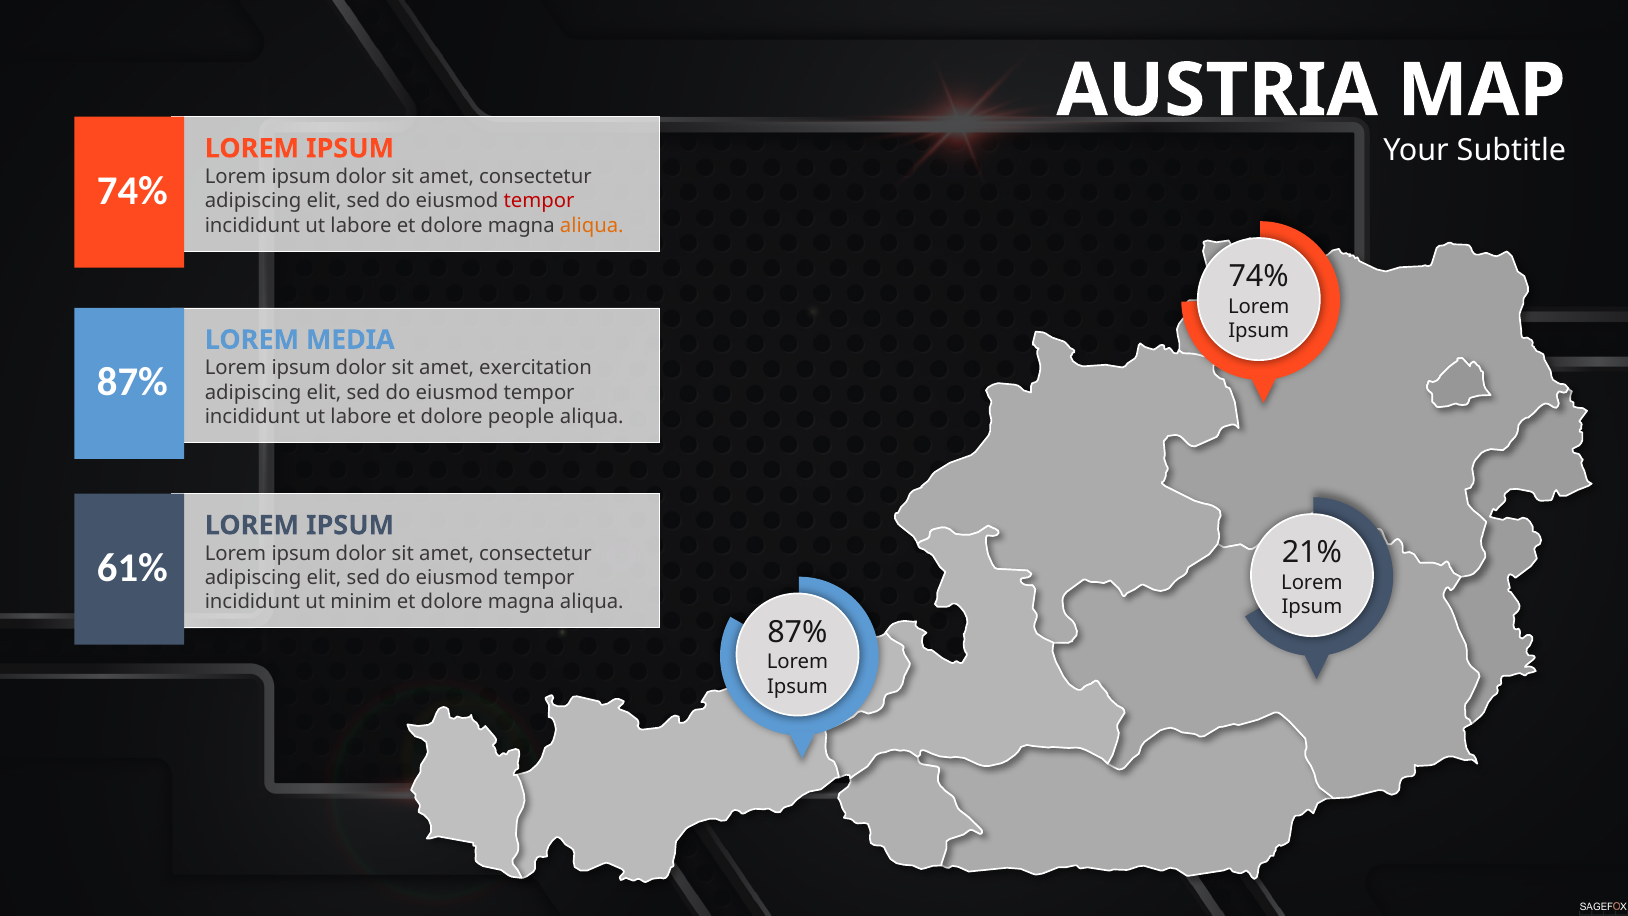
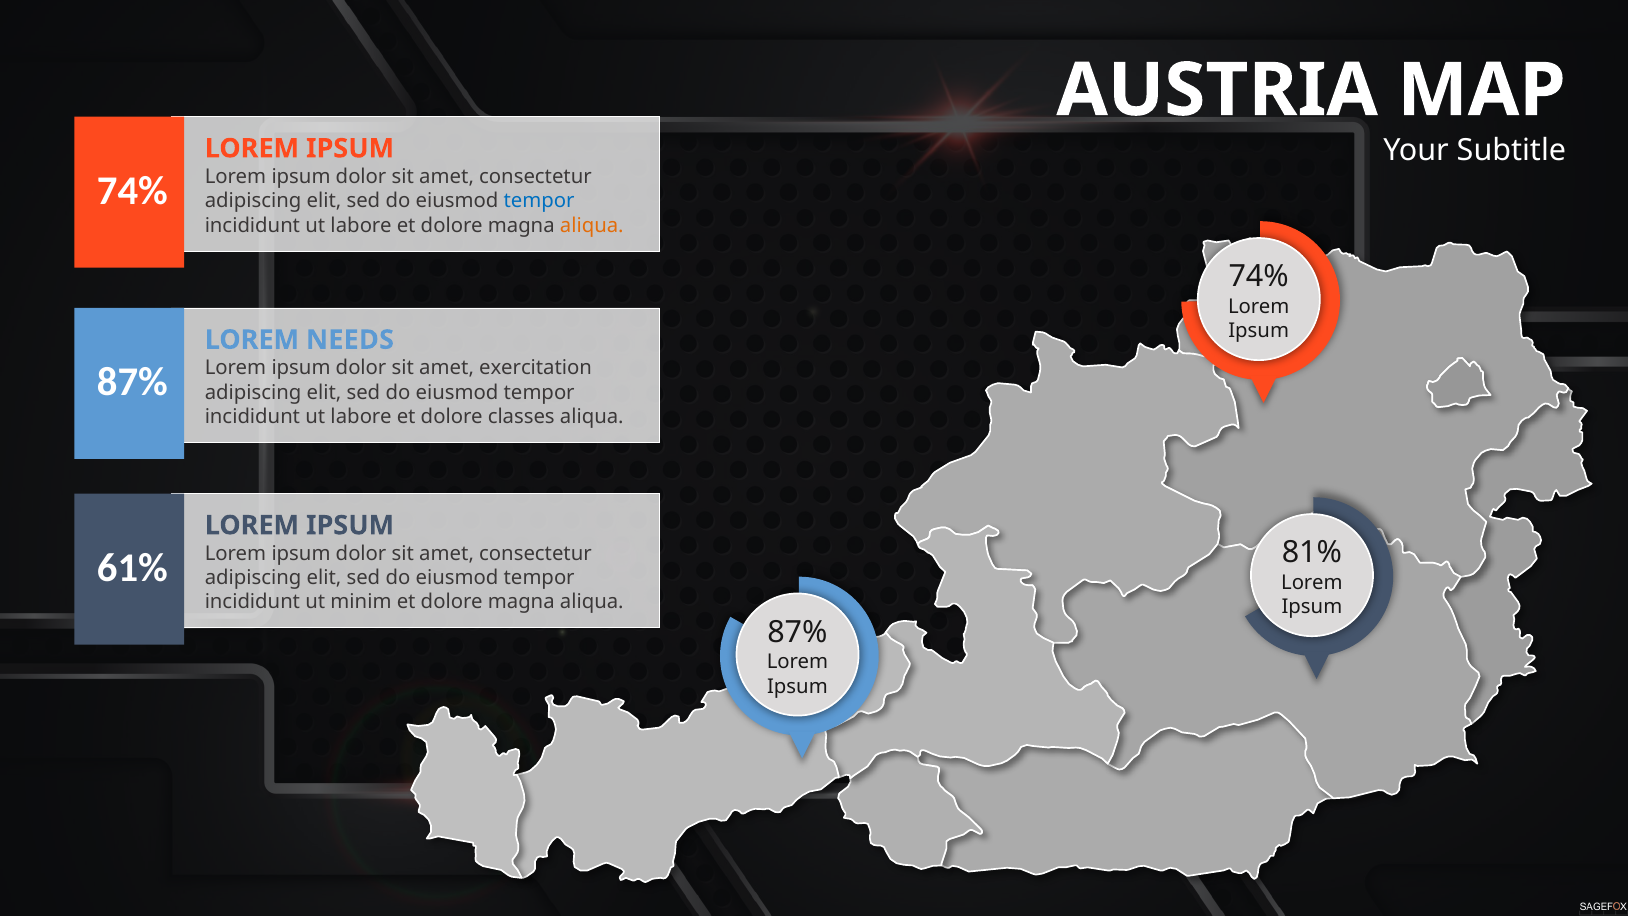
tempor colour: red -> blue (539, 201)
MEDIA: MEDIA -> NEEDS (350, 340)
people: people -> classes (521, 417)
21%: 21% -> 81% (1312, 553)
